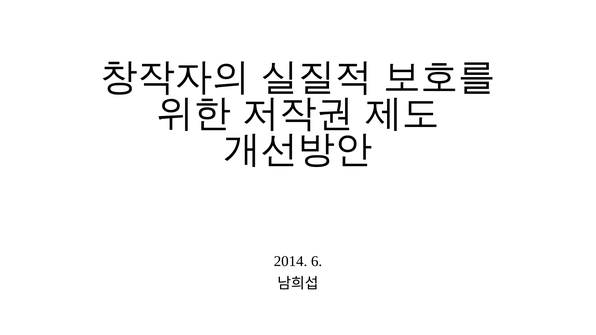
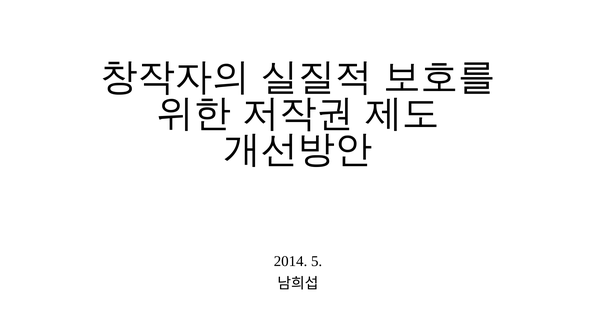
6: 6 -> 5 (317, 261)
